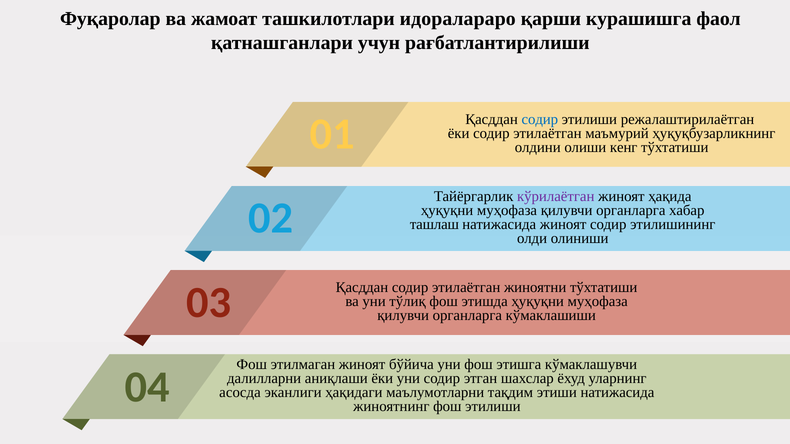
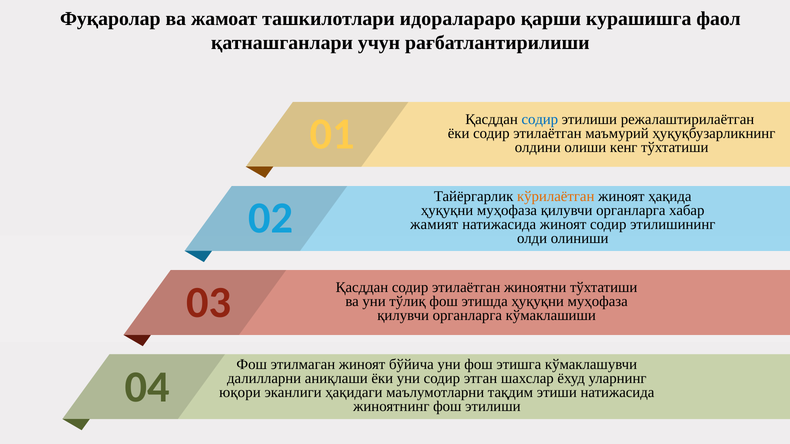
кўрилаётган colour: purple -> orange (556, 196)
ташлаш: ташлаш -> жамият (434, 224)
асосда: асосда -> юқори (240, 393)
